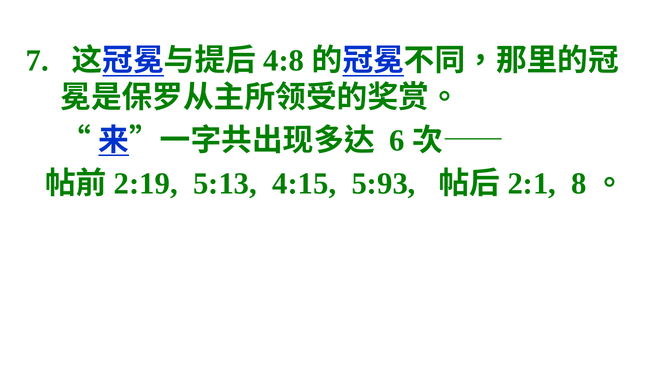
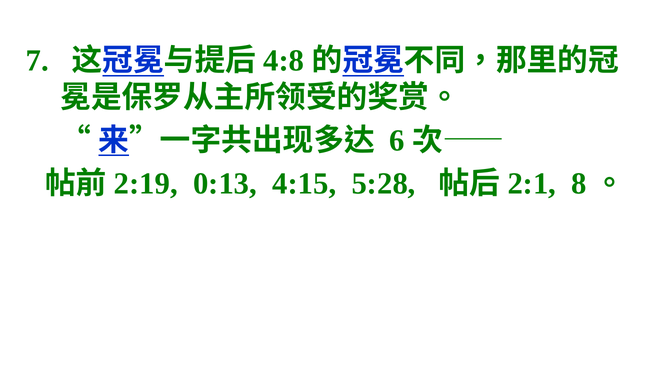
5:13: 5:13 -> 0:13 (225, 184)
5:93: 5:93 -> 5:28 (384, 184)
